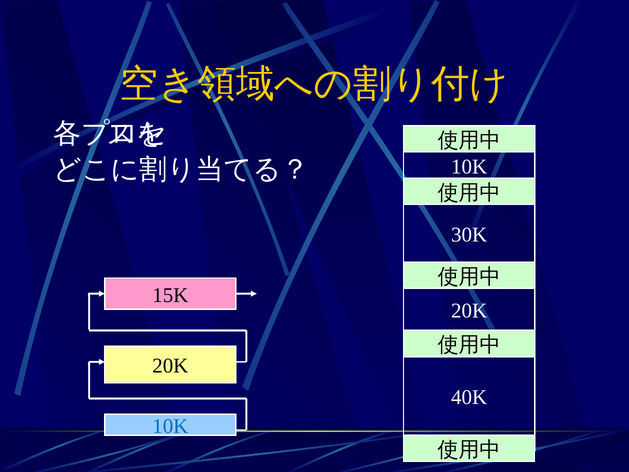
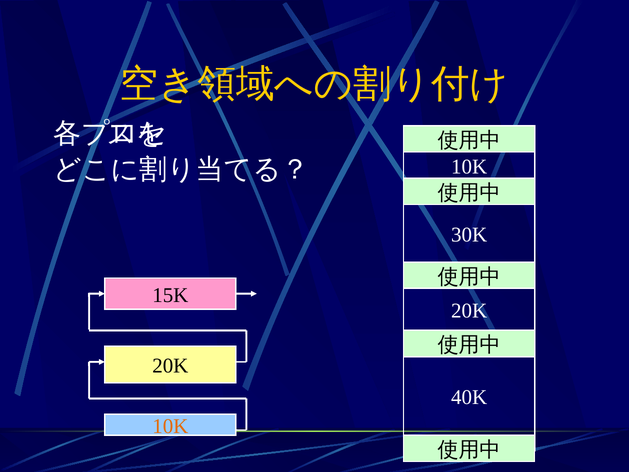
10K colour: blue -> orange (170, 426)
